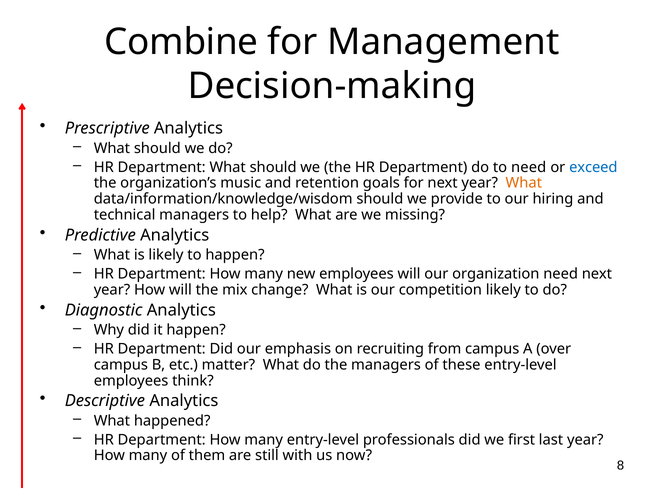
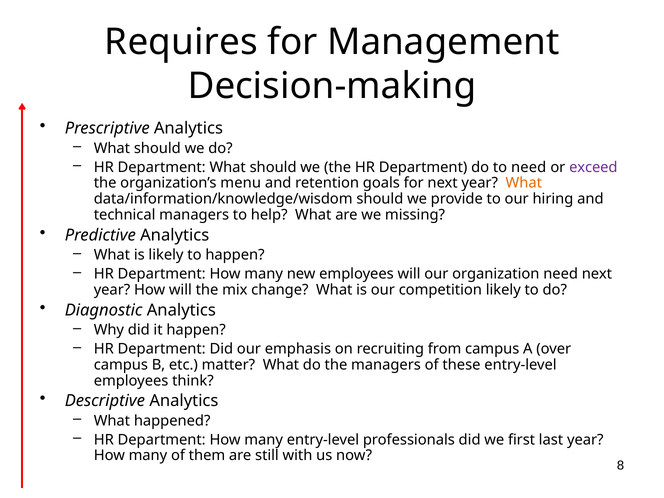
Combine: Combine -> Requires (181, 42)
exceed colour: blue -> purple (593, 167)
music: music -> menu (241, 183)
